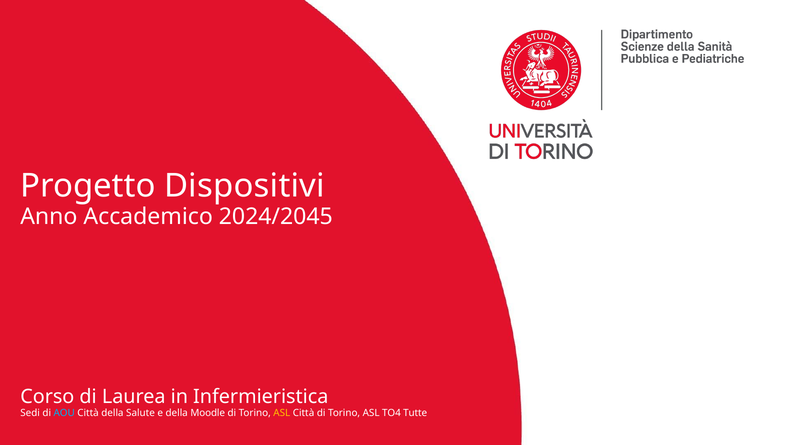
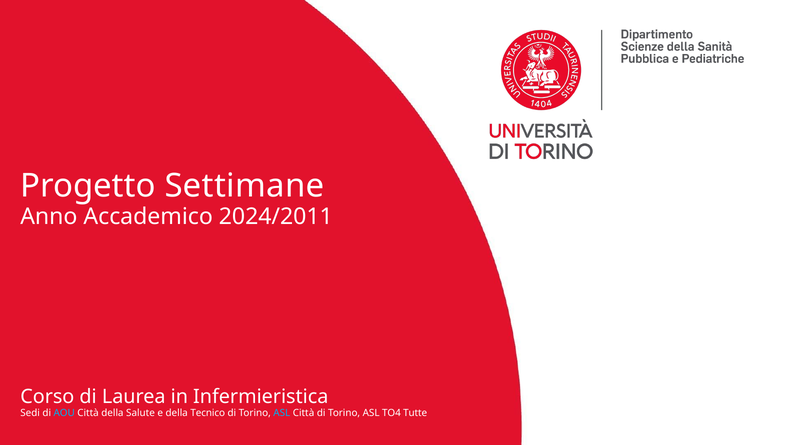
Dispositivi: Dispositivi -> Settimane (244, 186)
2024/2045: 2024/2045 -> 2024/2011 (276, 216)
Moodle: Moodle -> Tecnico (208, 413)
ASL colour: yellow -> light blue (282, 413)
